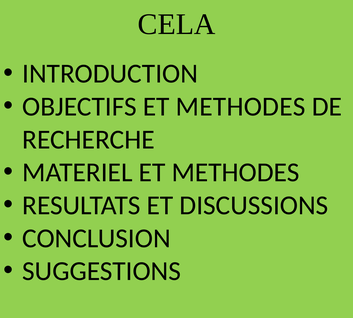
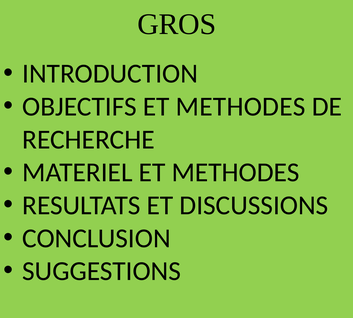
CELA: CELA -> GROS (177, 24)
